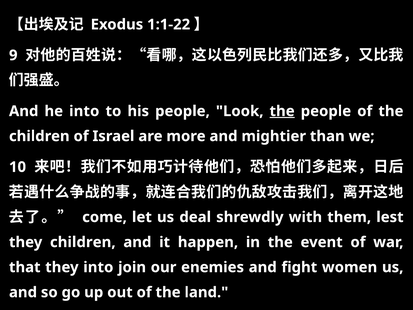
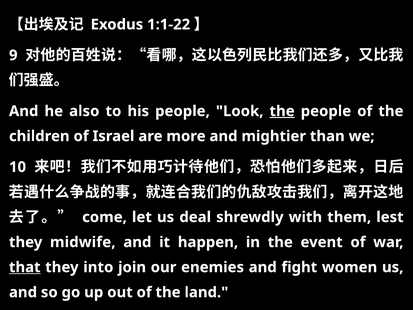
he into: into -> also (84, 111)
they children: children -> midwife (83, 242)
that underline: none -> present (25, 267)
